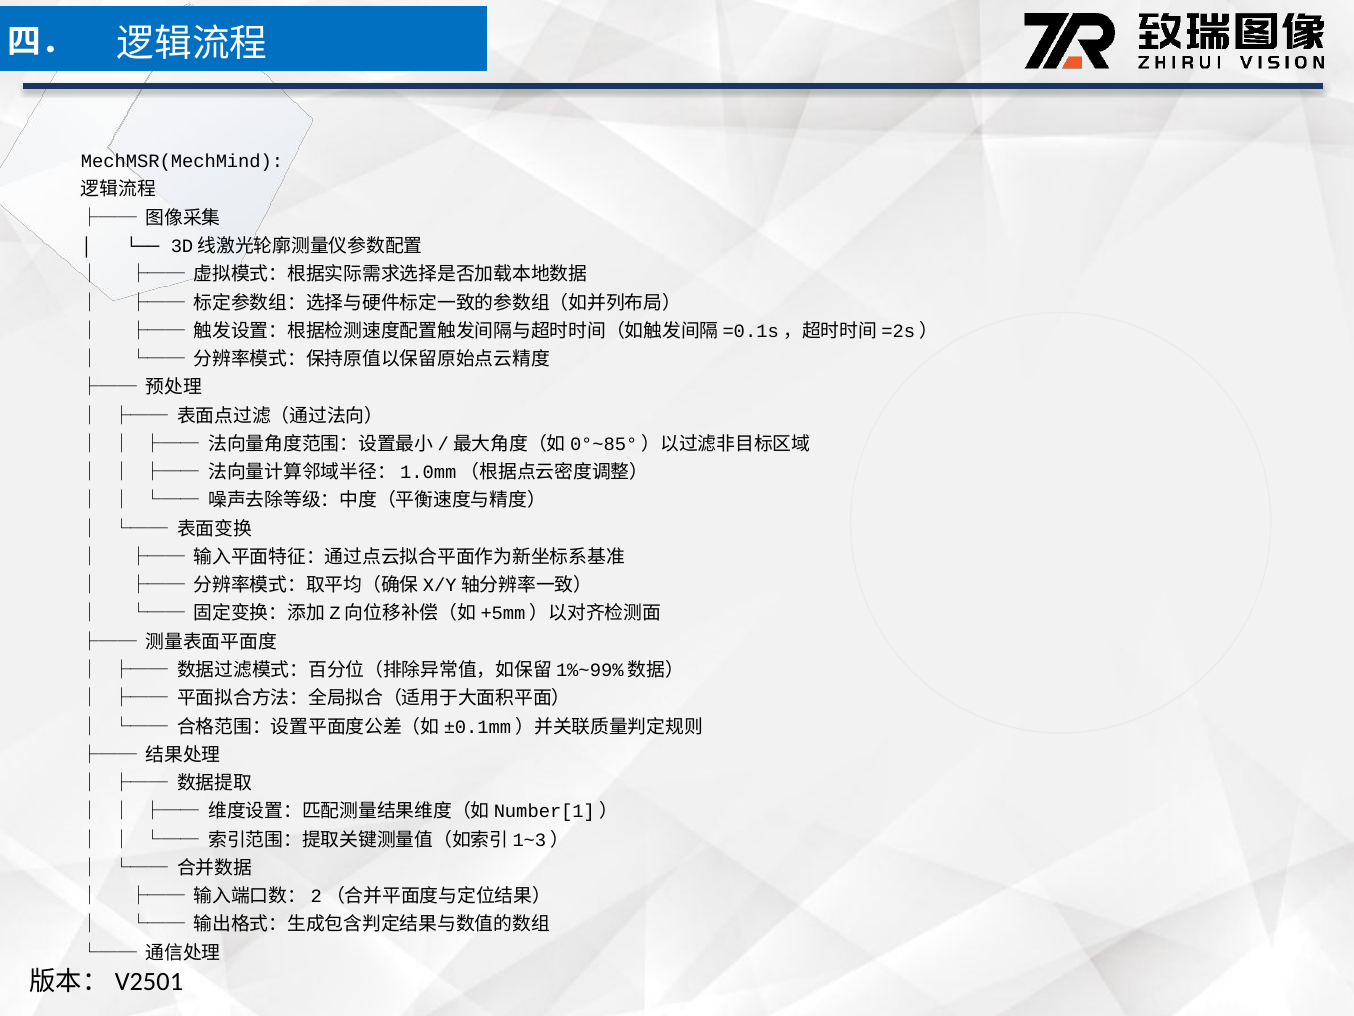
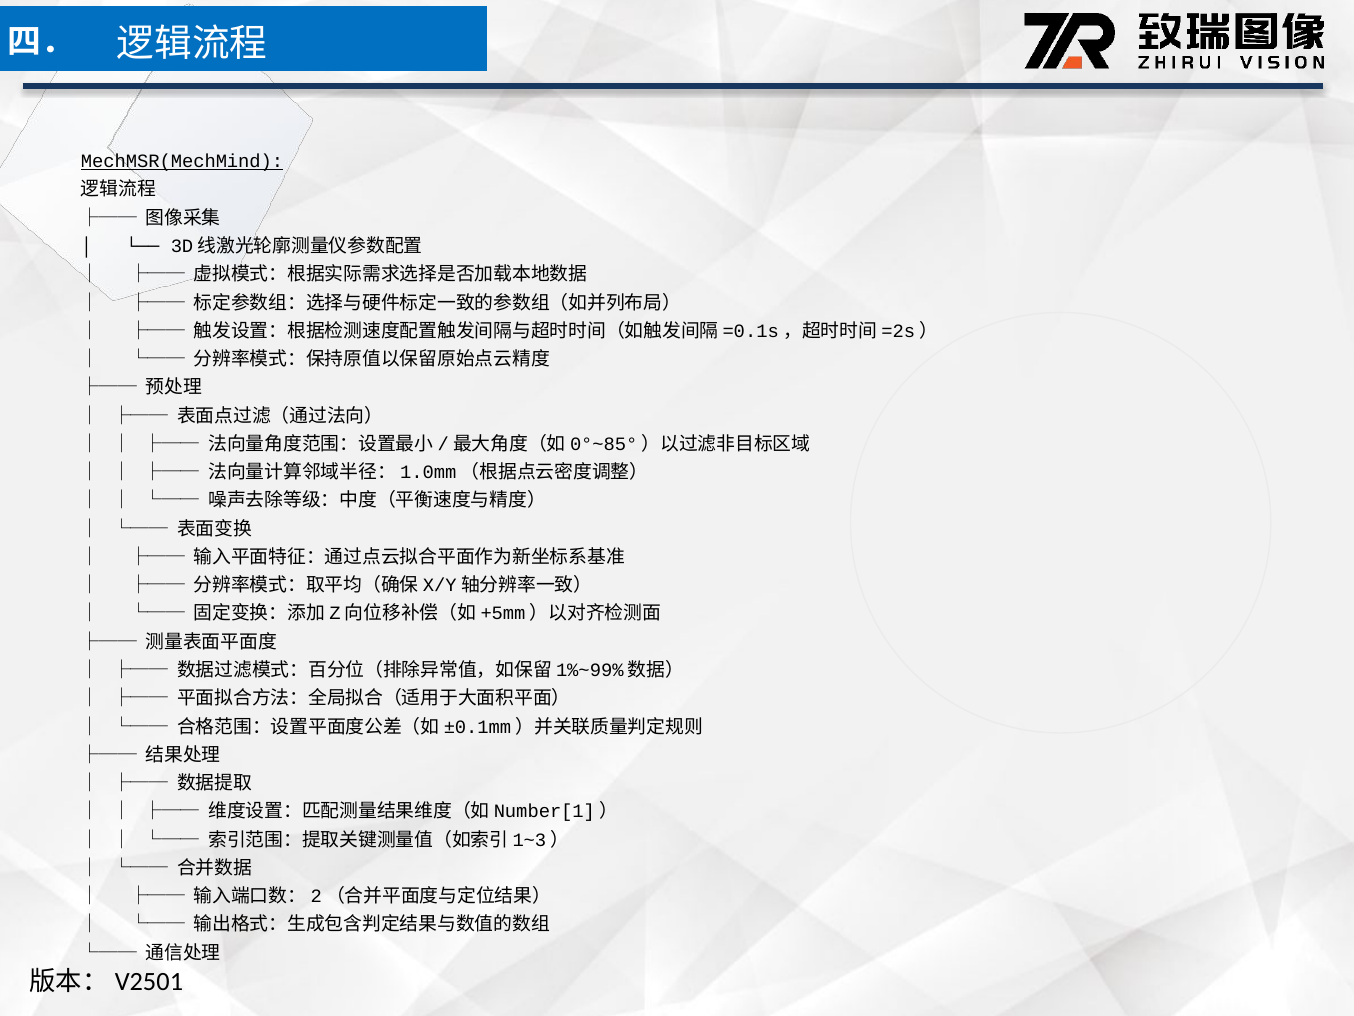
MechMSR(MechMind underline: none -> present (182, 161)
